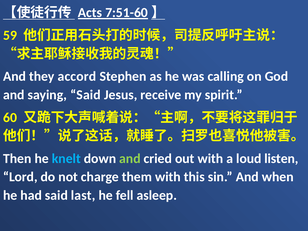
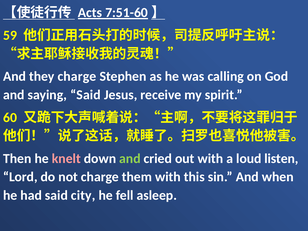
they accord: accord -> charge (77, 76)
knelt colour: light blue -> pink (66, 159)
last: last -> city (83, 195)
